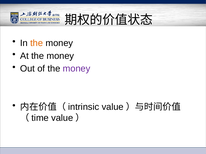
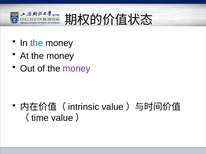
the colour: orange -> blue (37, 43)
